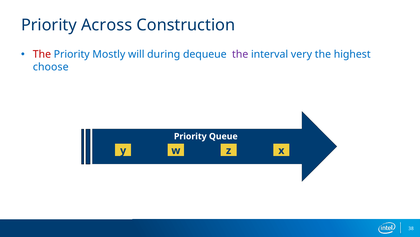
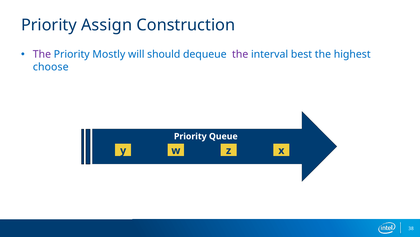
Across: Across -> Assign (107, 25)
The colour: red -> purple (42, 54)
during: during -> should (164, 54)
very: very -> best (302, 54)
